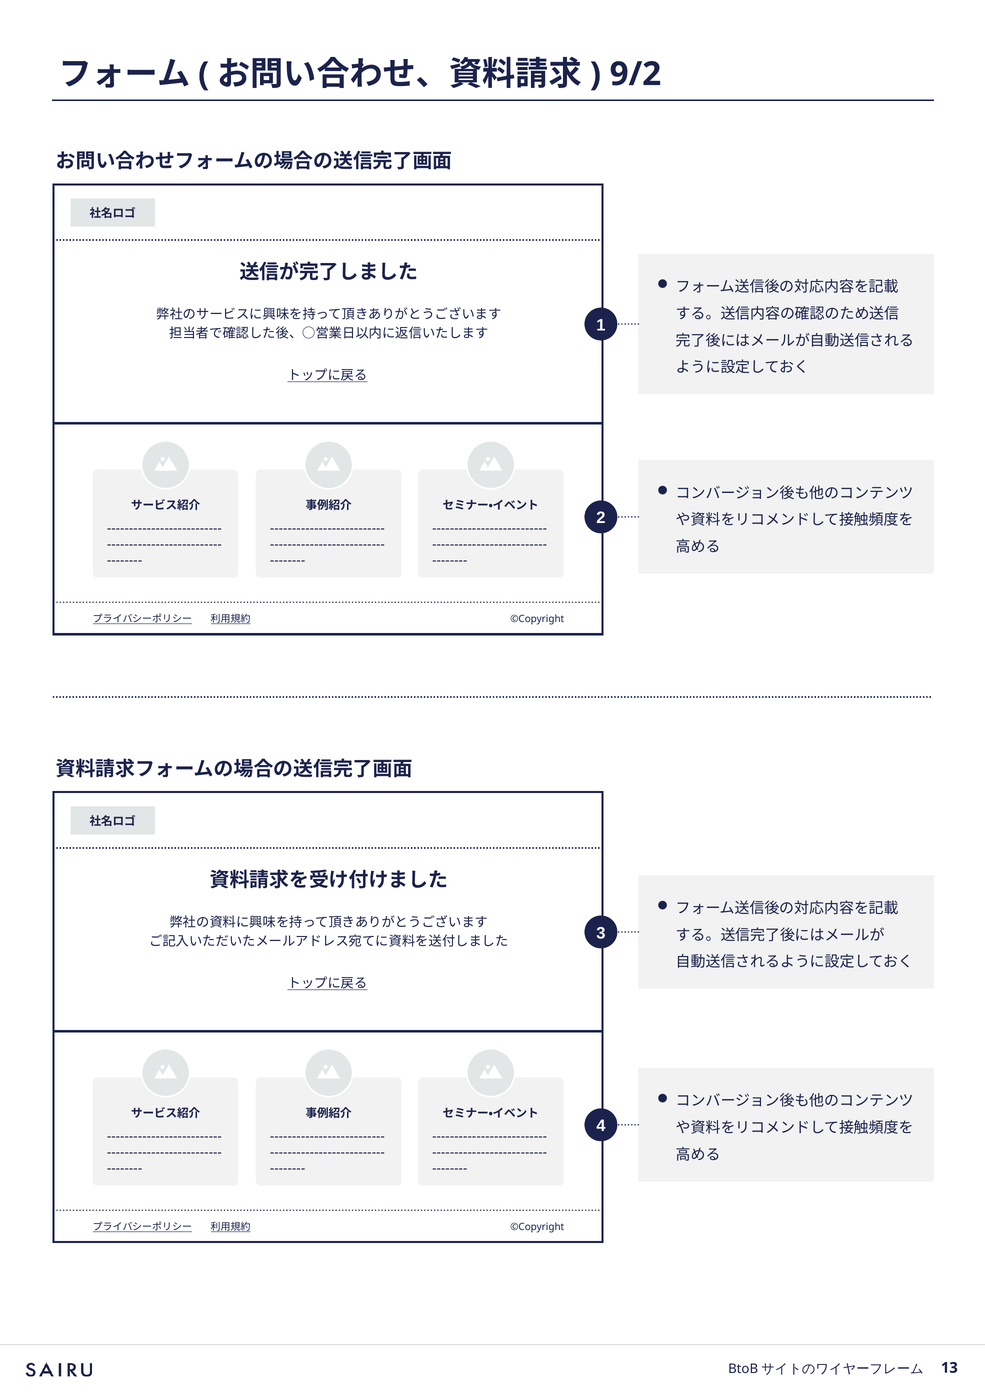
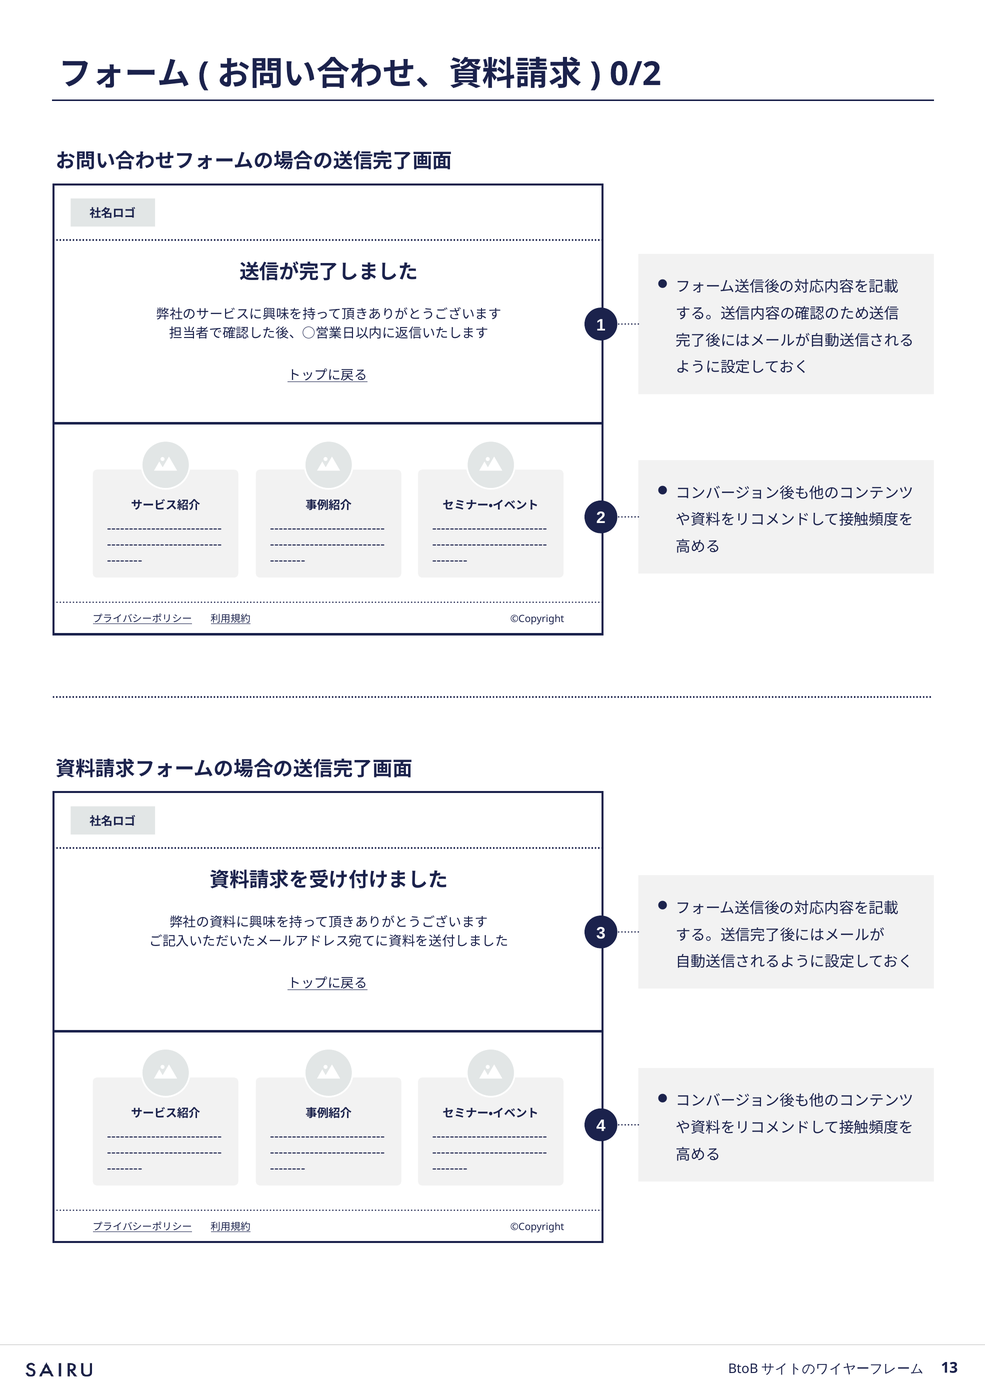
9/2: 9/2 -> 0/2 (635, 74)
